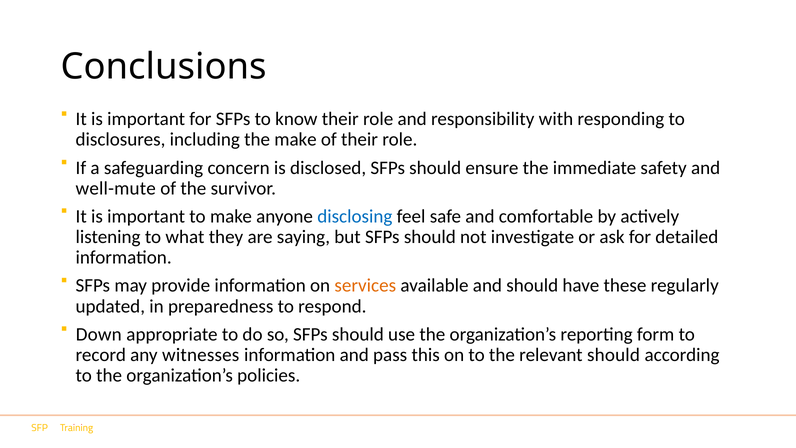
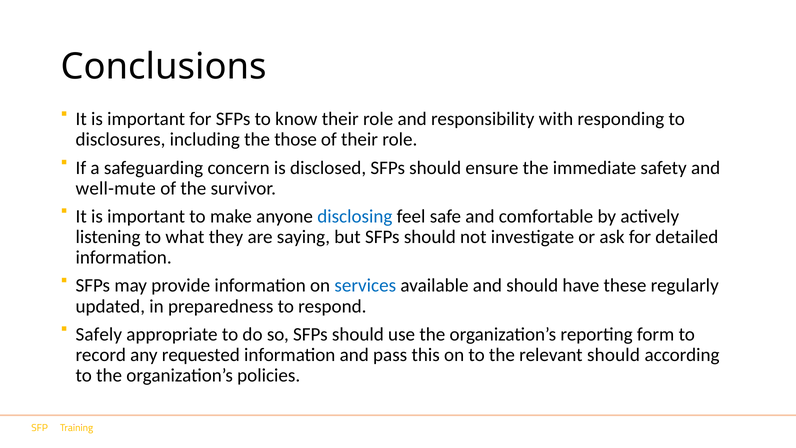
the make: make -> those (296, 140)
services colour: orange -> blue (365, 286)
Down: Down -> Safely (99, 334)
witnesses: witnesses -> requested (201, 355)
